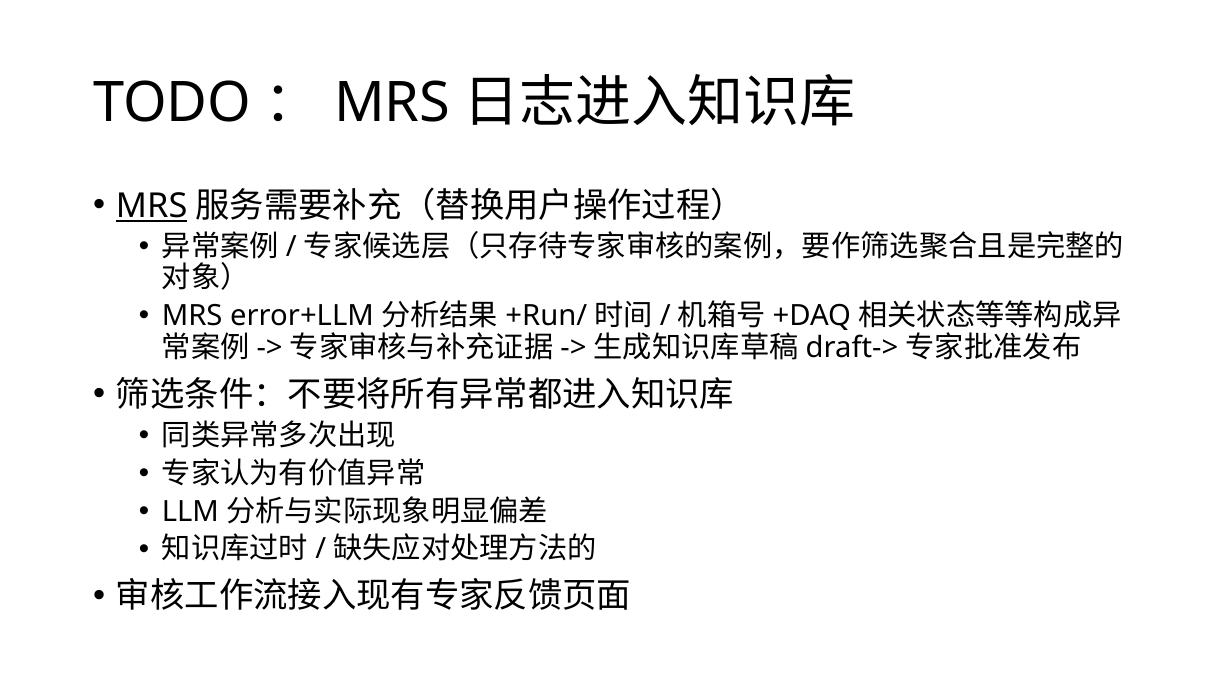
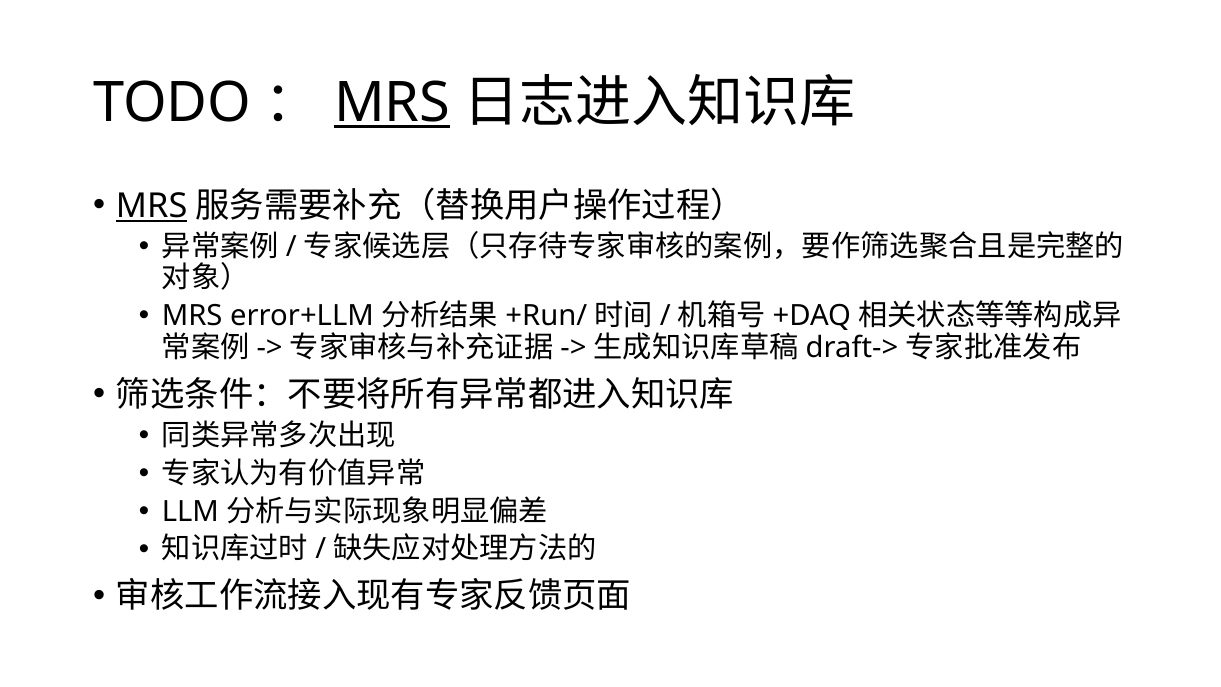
MRS underline: none -> present (392, 103)
